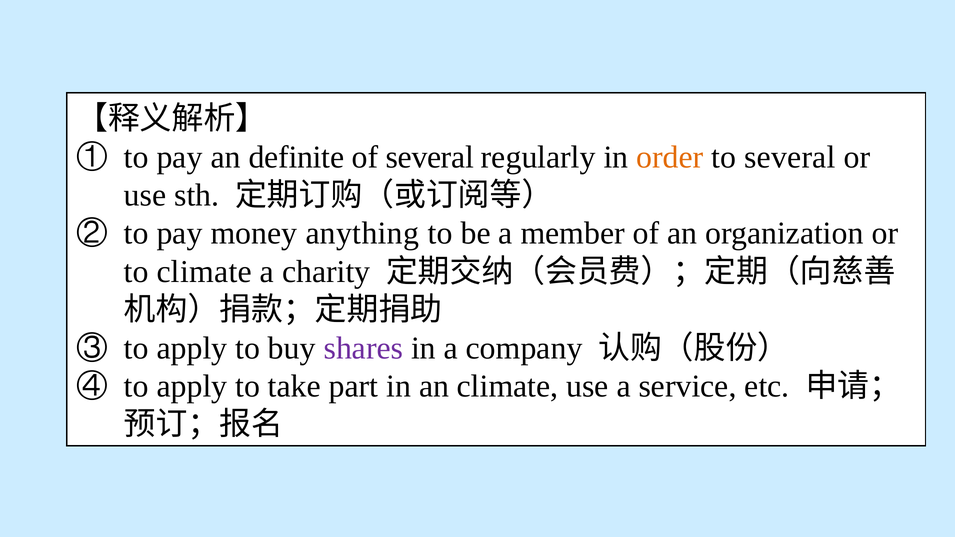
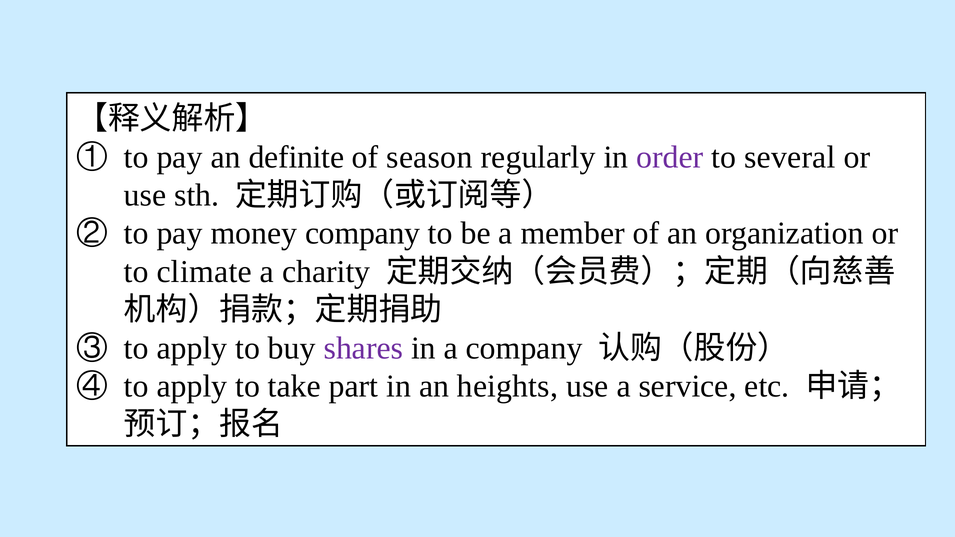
of several: several -> season (429, 157)
order colour: orange -> purple (670, 157)
money anything: anything -> company (363, 234)
an climate: climate -> heights (507, 386)
